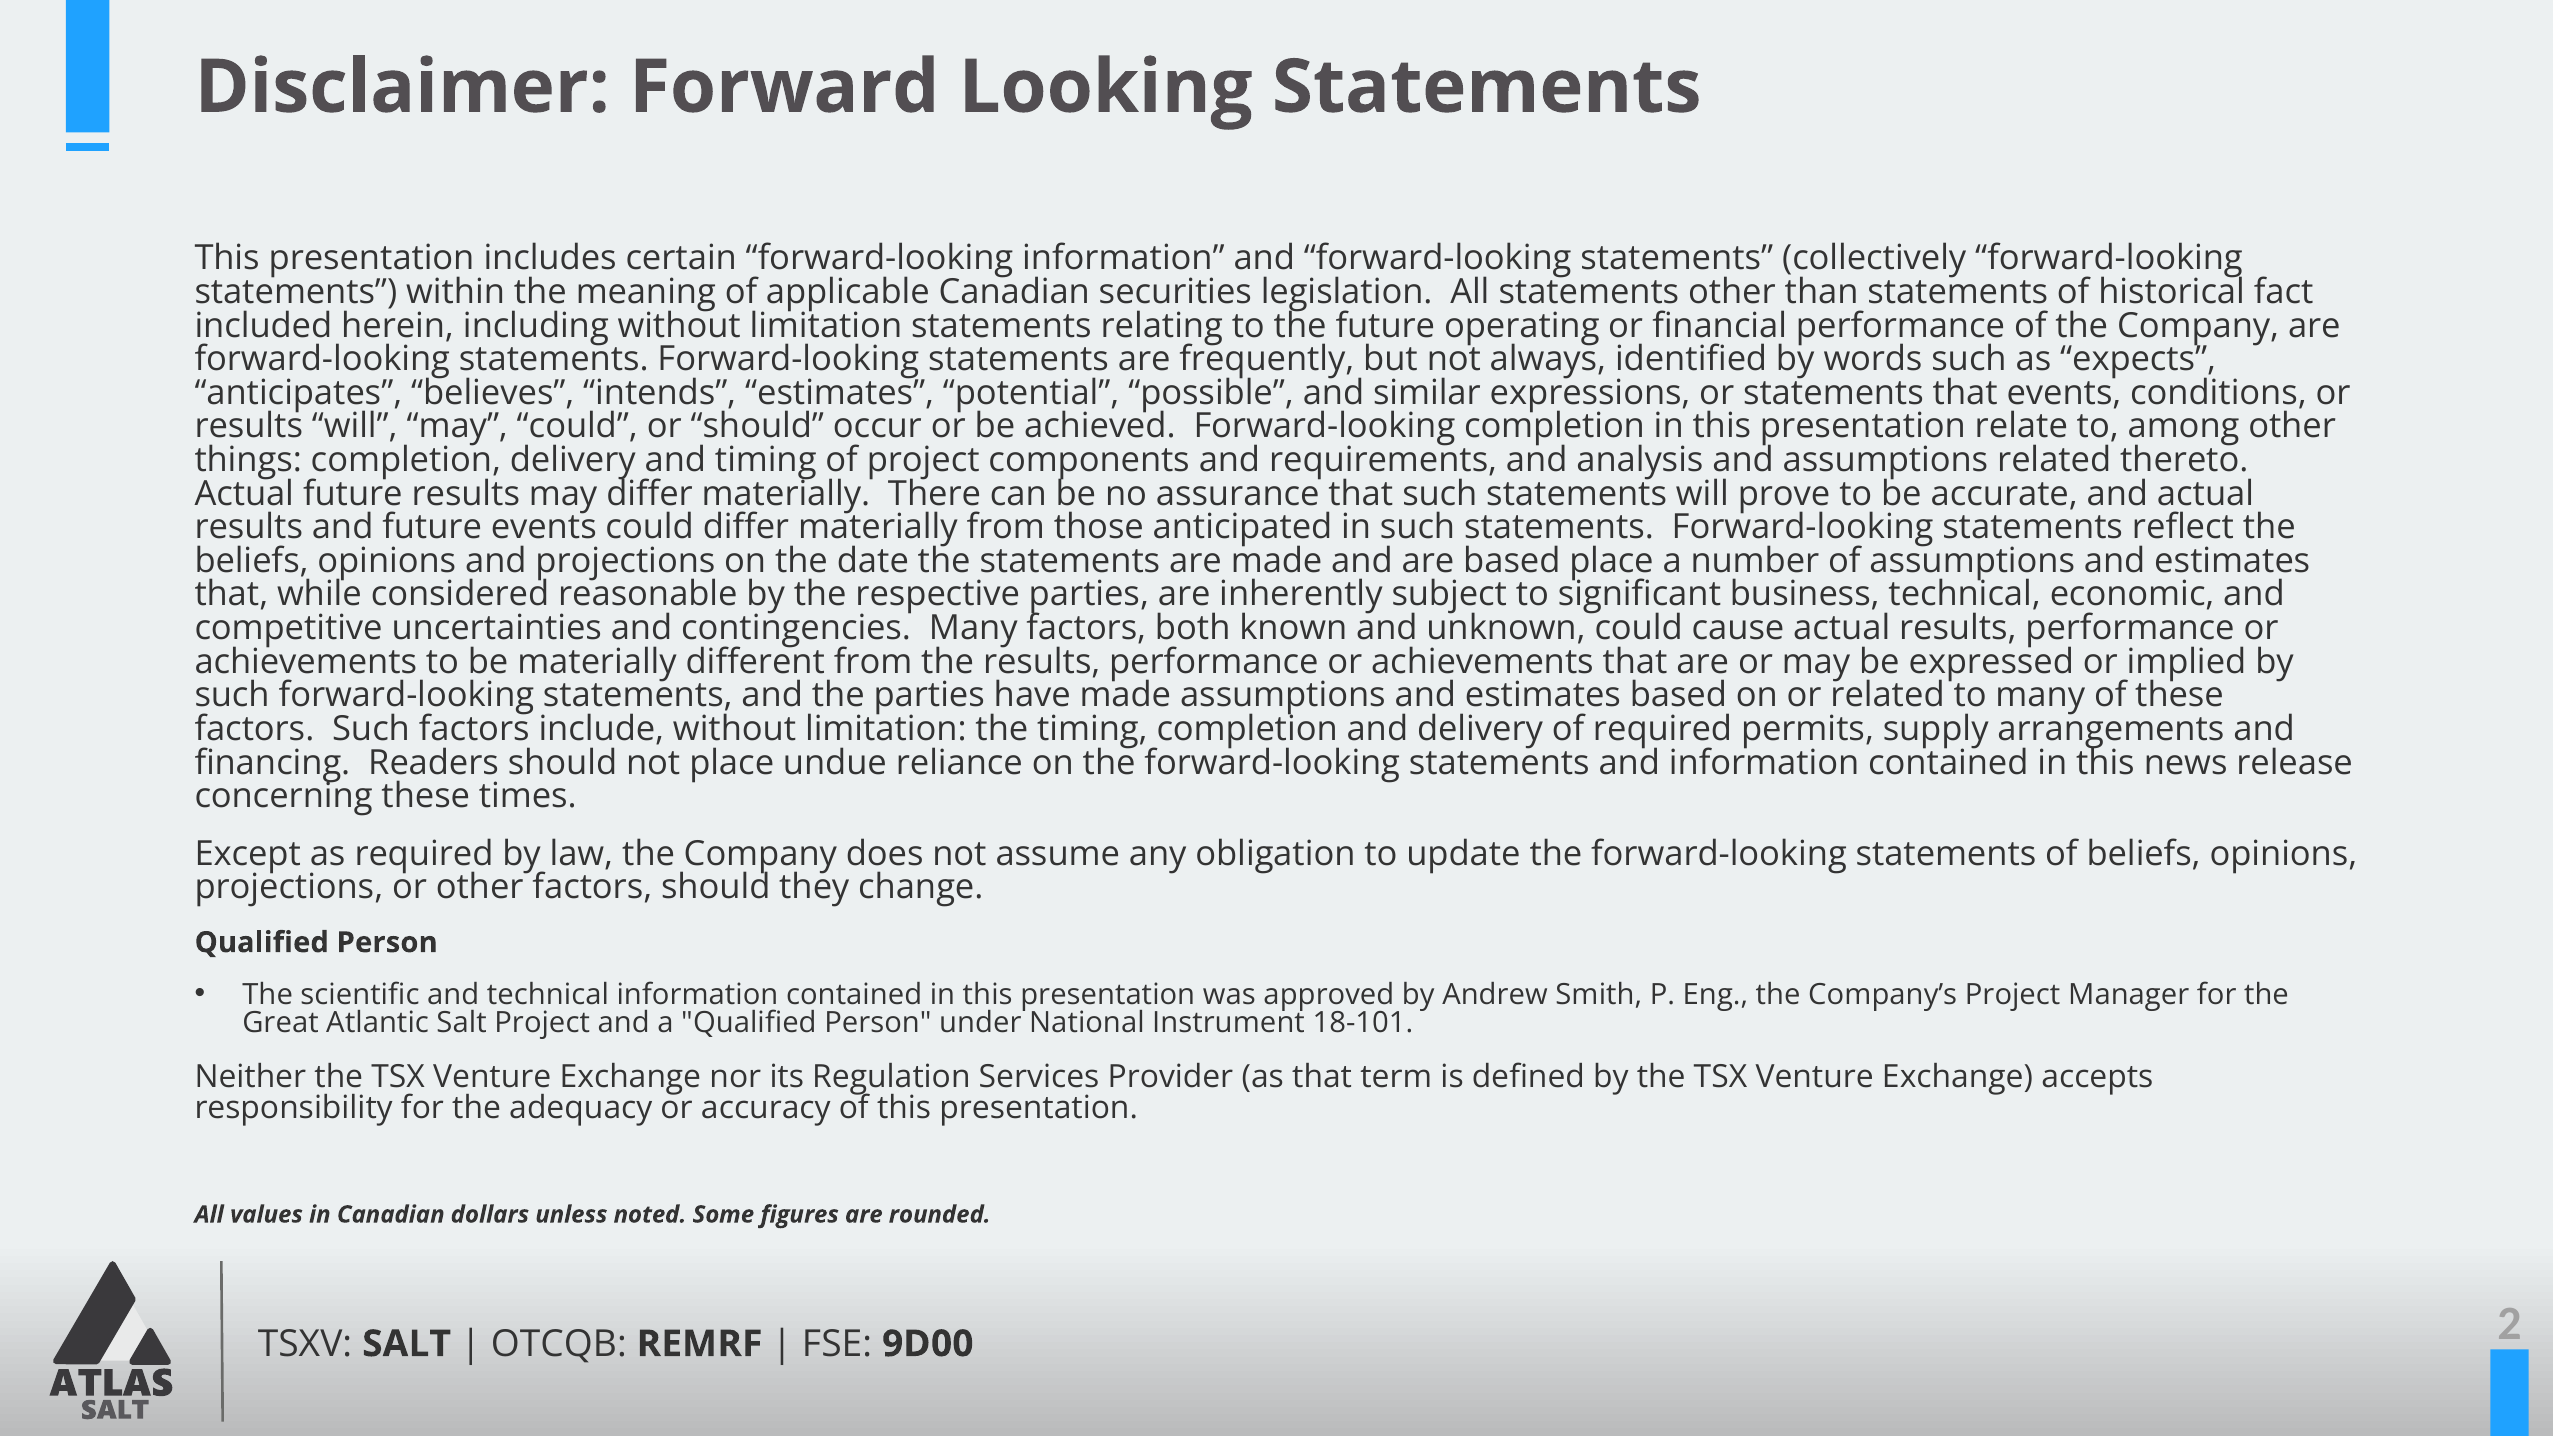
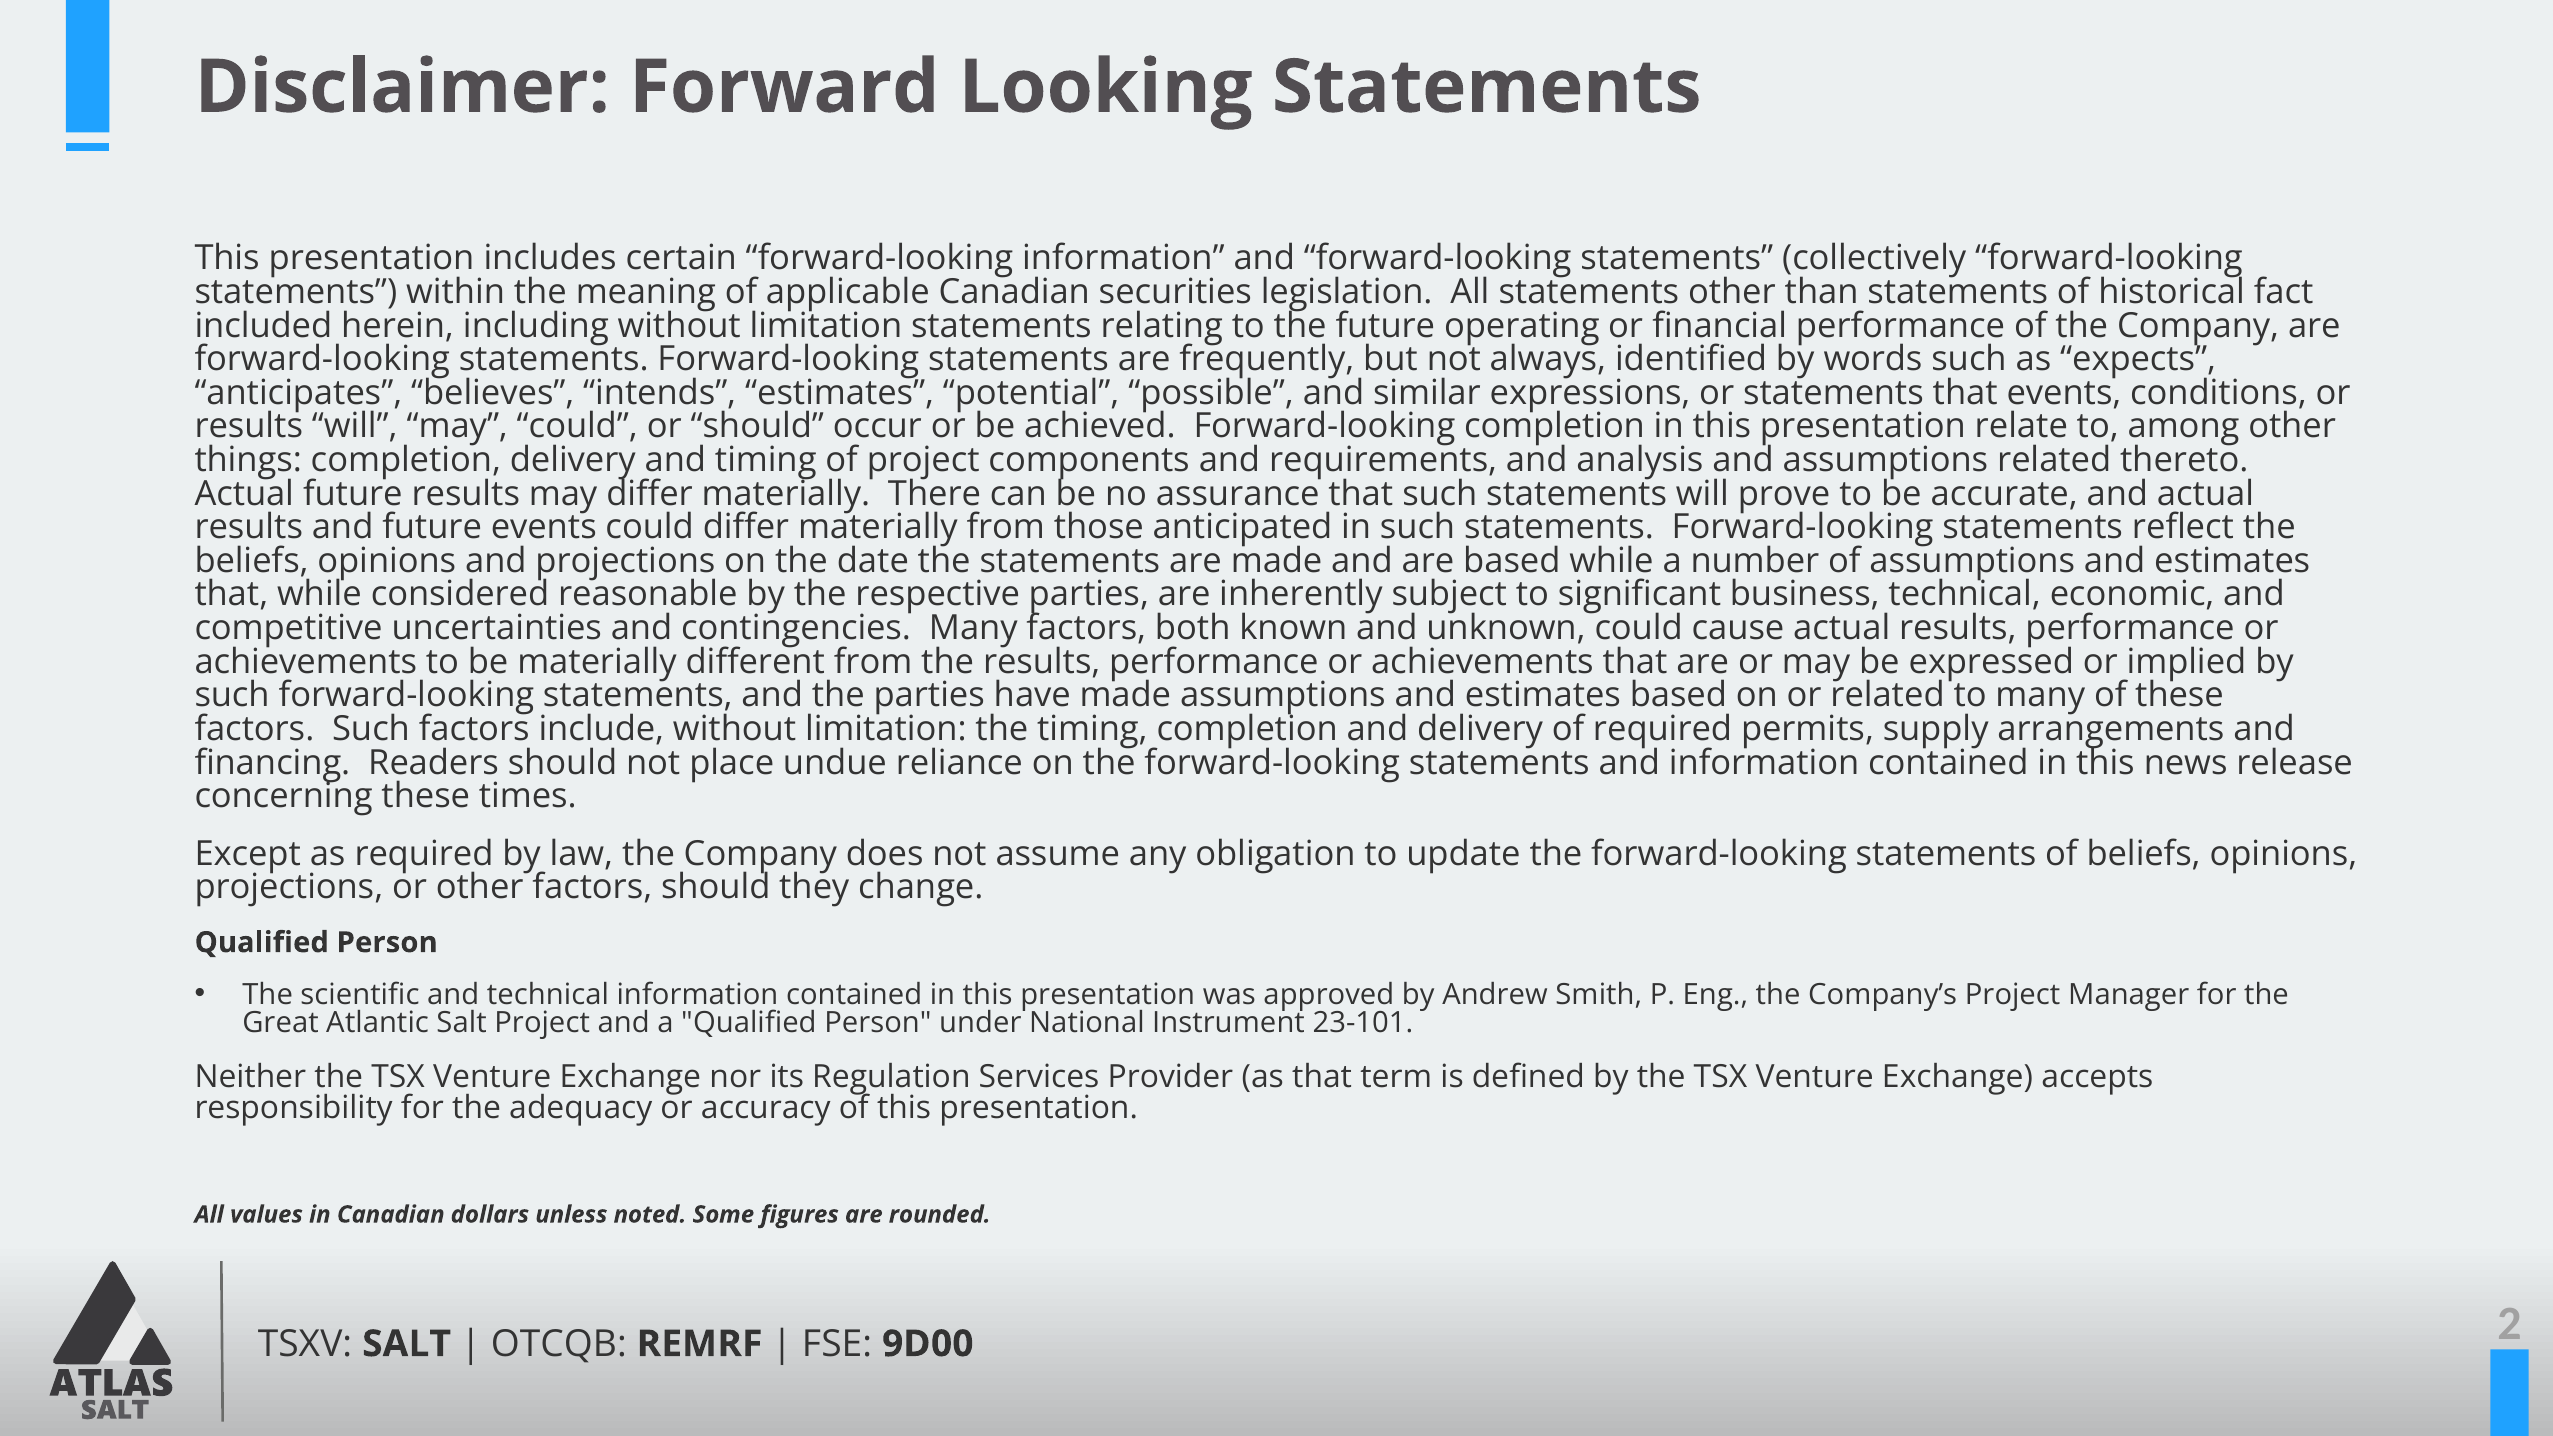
based place: place -> while (1611, 561)
18-101: 18-101 -> 23-101 (1363, 1023)
